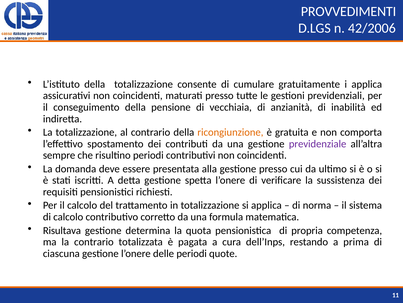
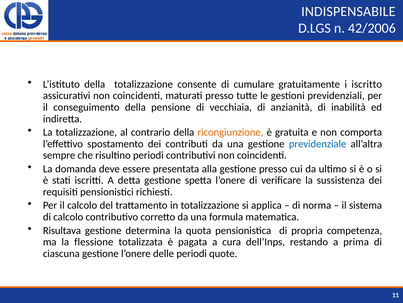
PROVVEDIMENTI: PROVVEDIMENTI -> INDISPENSABILE (348, 11)
i applica: applica -> iscritto (367, 84)
previdenziale colour: purple -> blue (318, 144)
la contrario: contrario -> flessione (94, 241)
